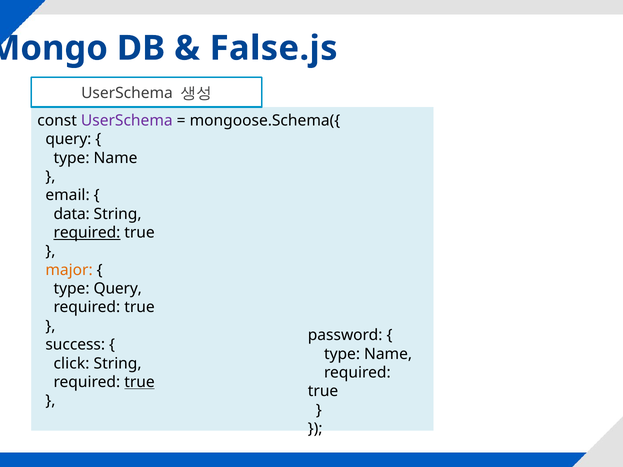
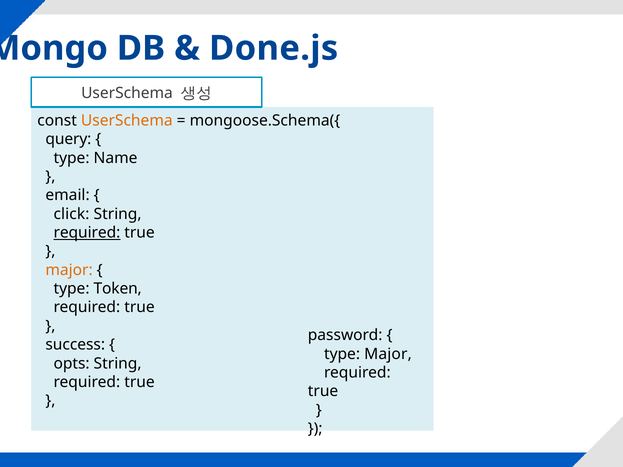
False.js: False.js -> Done.js (274, 48)
UserSchema colour: purple -> orange (127, 121)
data: data -> click (72, 214)
type Query: Query -> Token (118, 289)
Name: Name -> Major (388, 354)
click: click -> opts (72, 364)
true underline: present -> none (140, 382)
